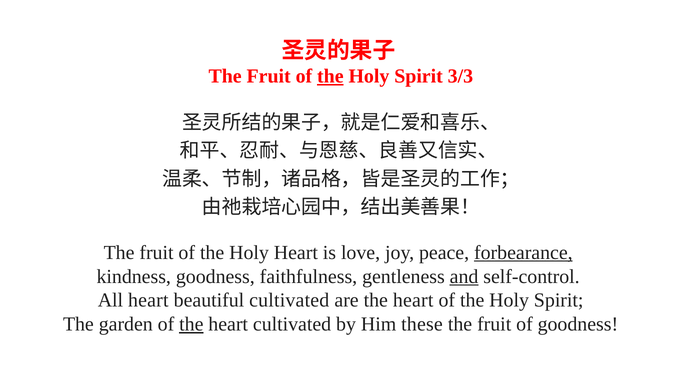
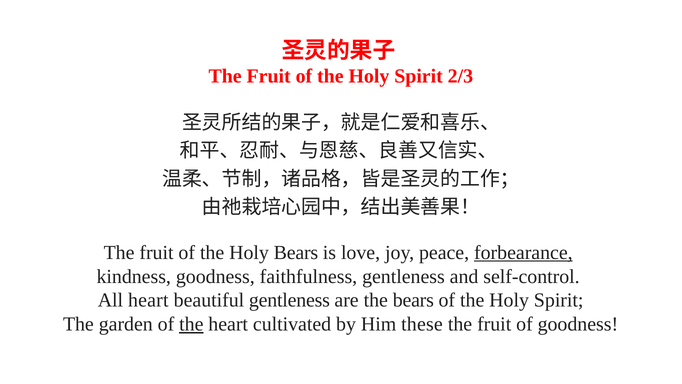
the underline: present -> none (330, 76)
3/3: 3/3 -> 2/3 (460, 76)
Holy Heart: Heart -> Bears (296, 252)
and underline: present -> none (464, 276)
beautiful cultivated: cultivated -> gentleness (289, 300)
are the heart: heart -> bears (413, 300)
